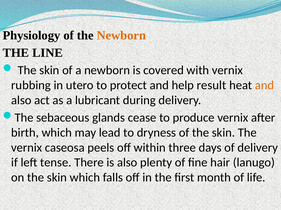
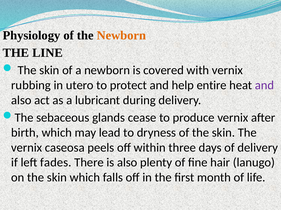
result: result -> entire (212, 86)
and colour: orange -> purple (265, 86)
tense: tense -> fades (56, 163)
